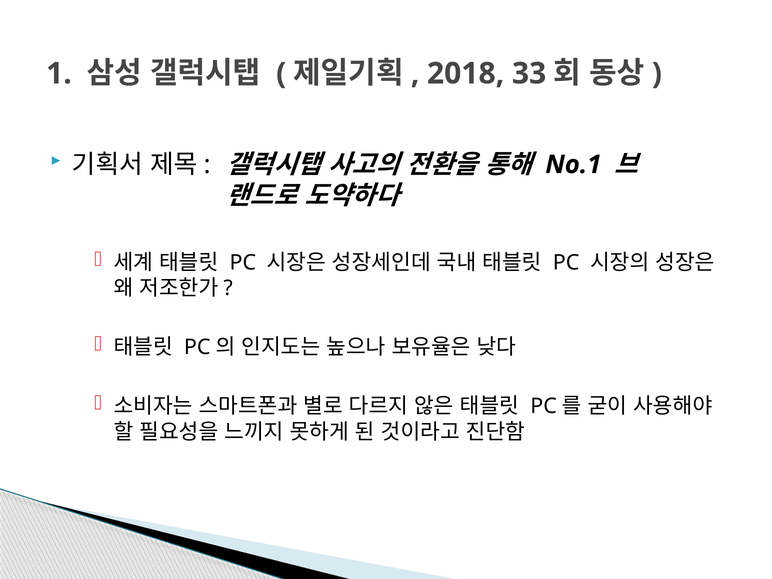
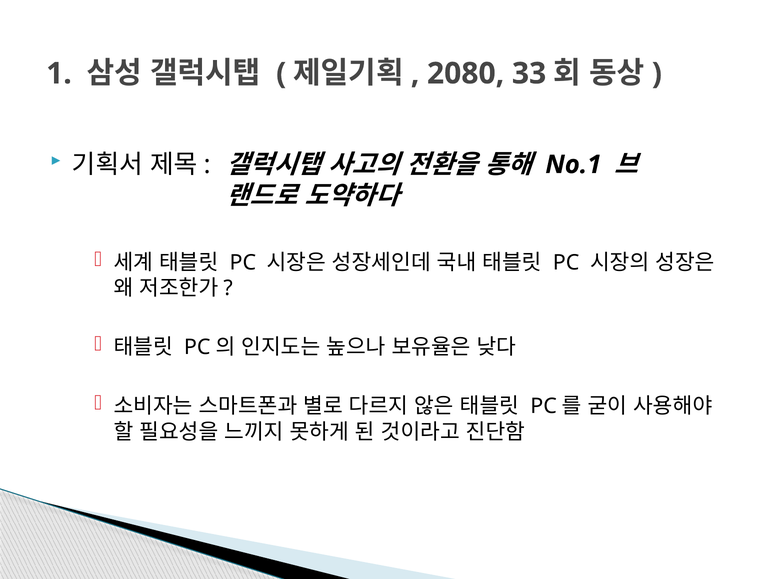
2018: 2018 -> 2080 (466, 74)
